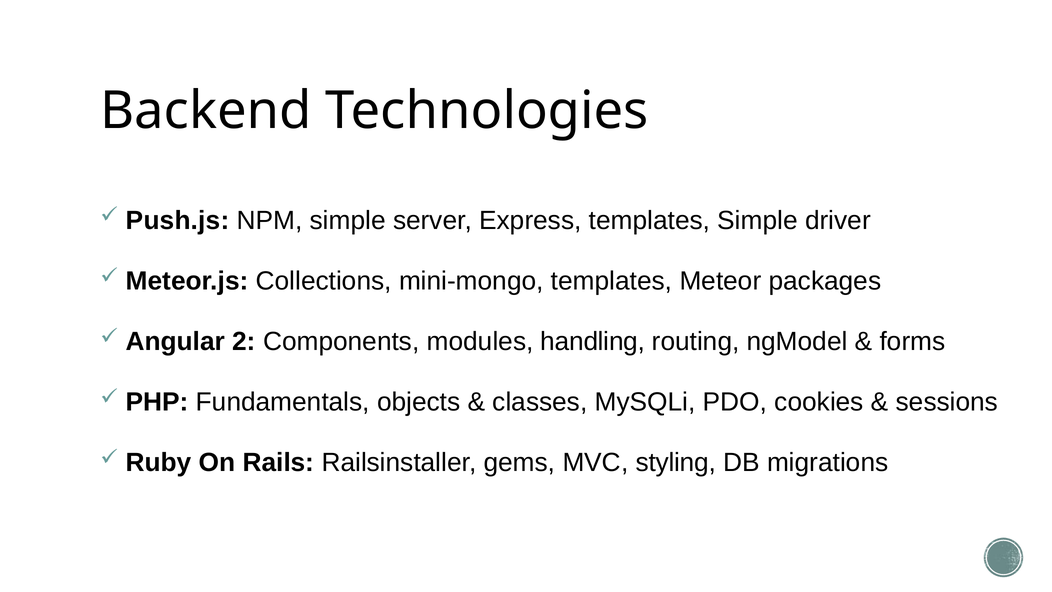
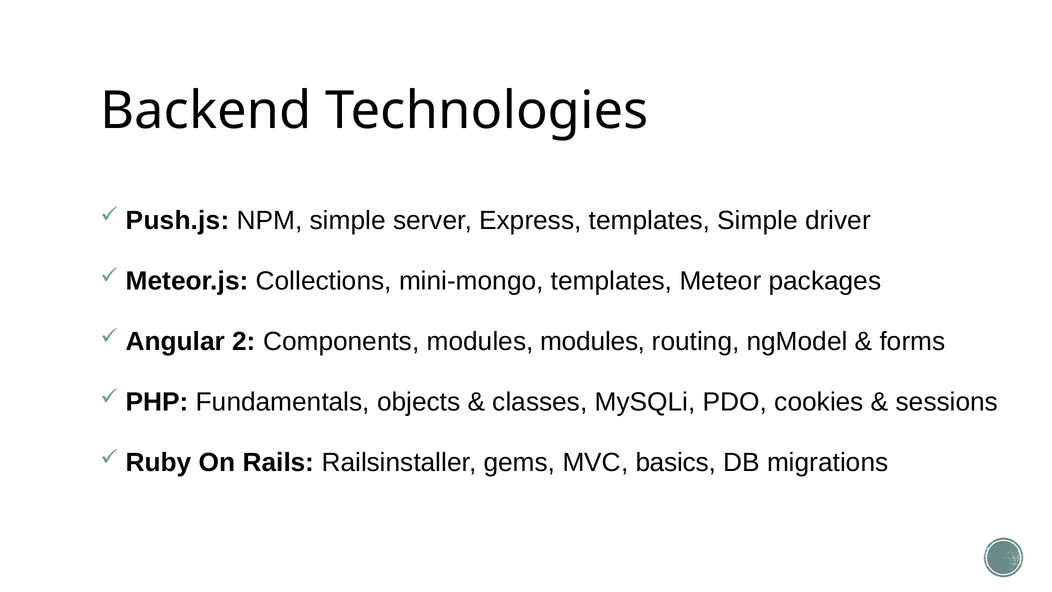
modules handling: handling -> modules (593, 341)
styling: styling -> basics (676, 462)
